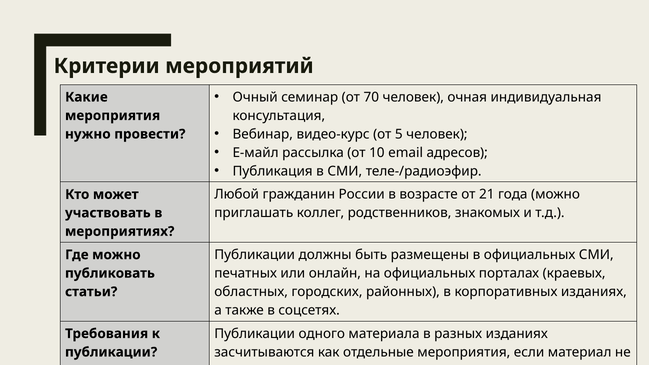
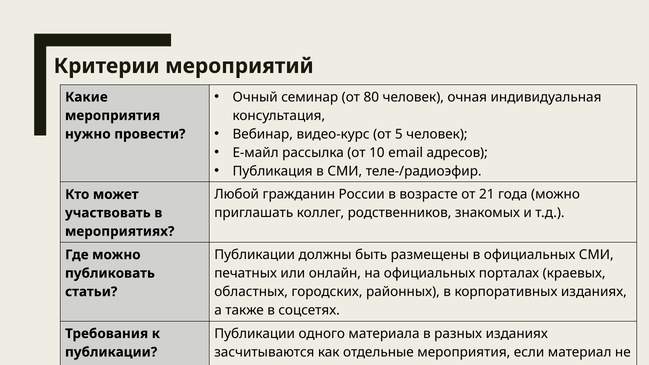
70: 70 -> 80 (371, 97)
